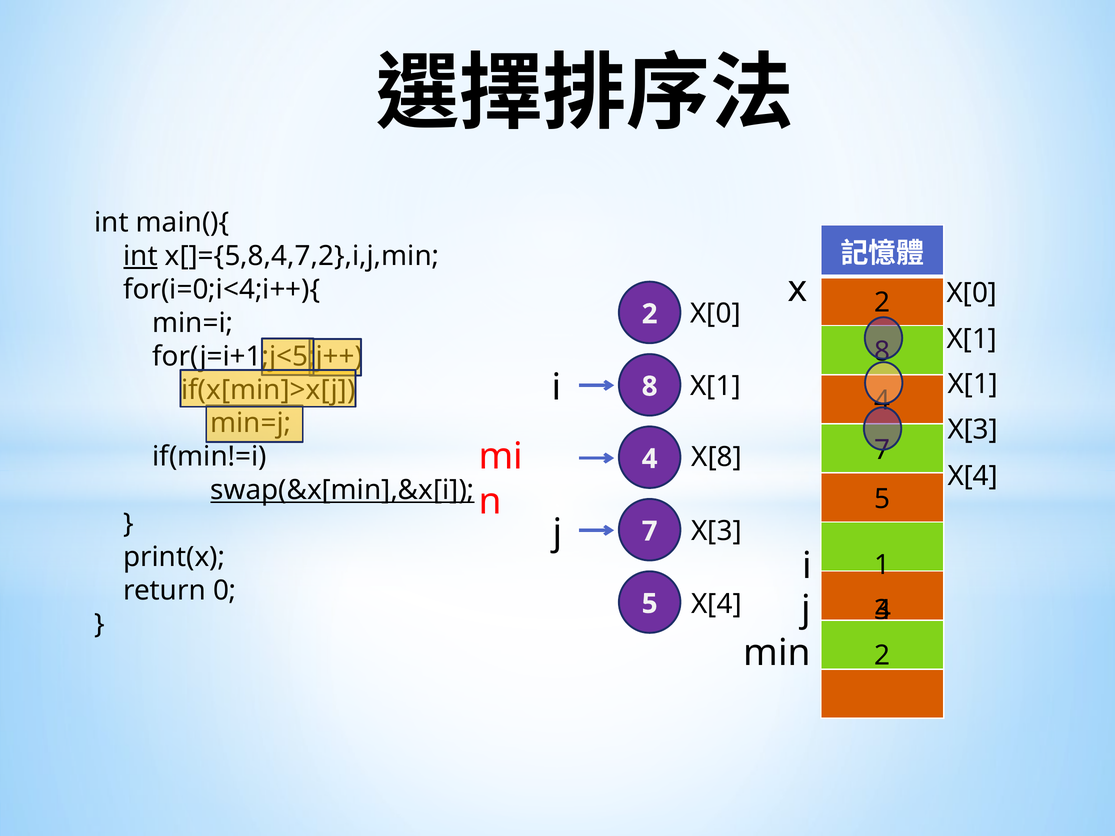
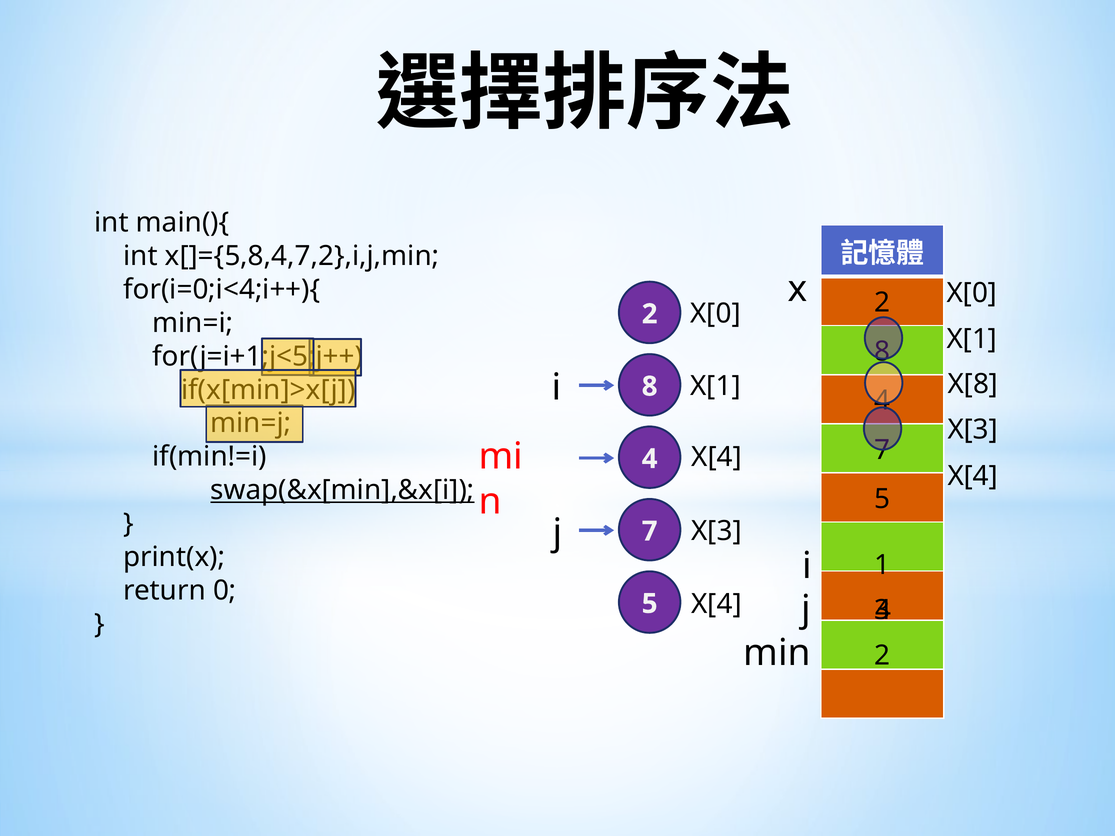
int underline: present -> none (141, 256)
X[1: X[1 -> X[8 (973, 384)
X[8: X[8 -> X[4 (717, 457)
